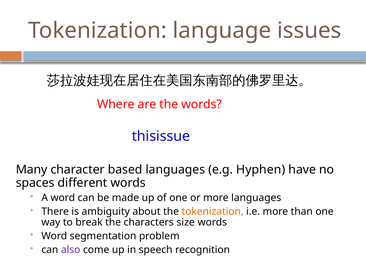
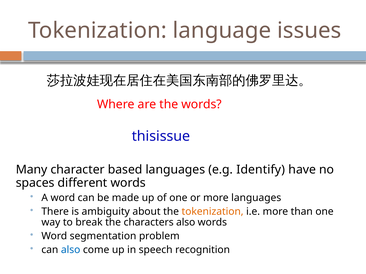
Hyphen: Hyphen -> Identify (261, 170)
characters size: size -> also (186, 223)
also colour: purple -> blue (71, 250)
